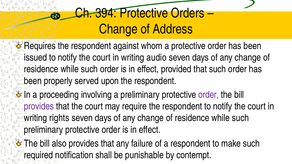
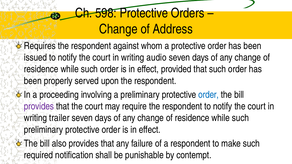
394: 394 -> 598 (106, 13)
order colour: purple -> blue (209, 95)
rights: rights -> trailer (59, 118)
